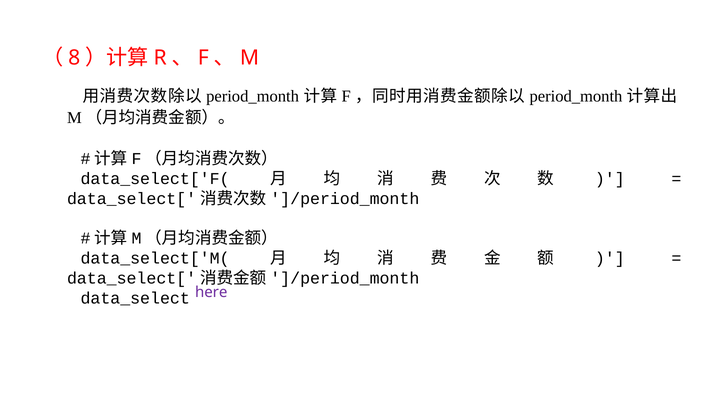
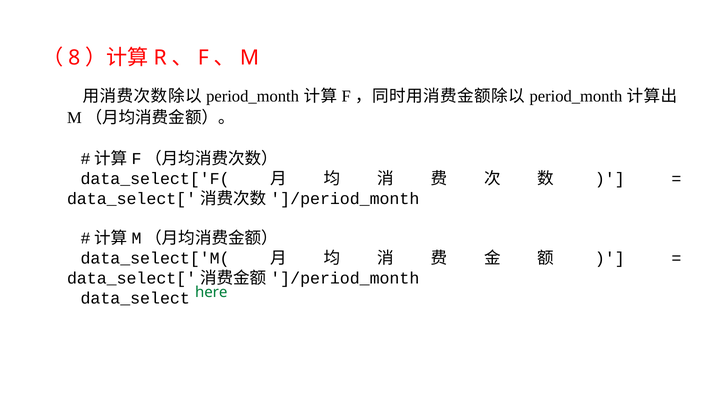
here colour: purple -> green (211, 292)
